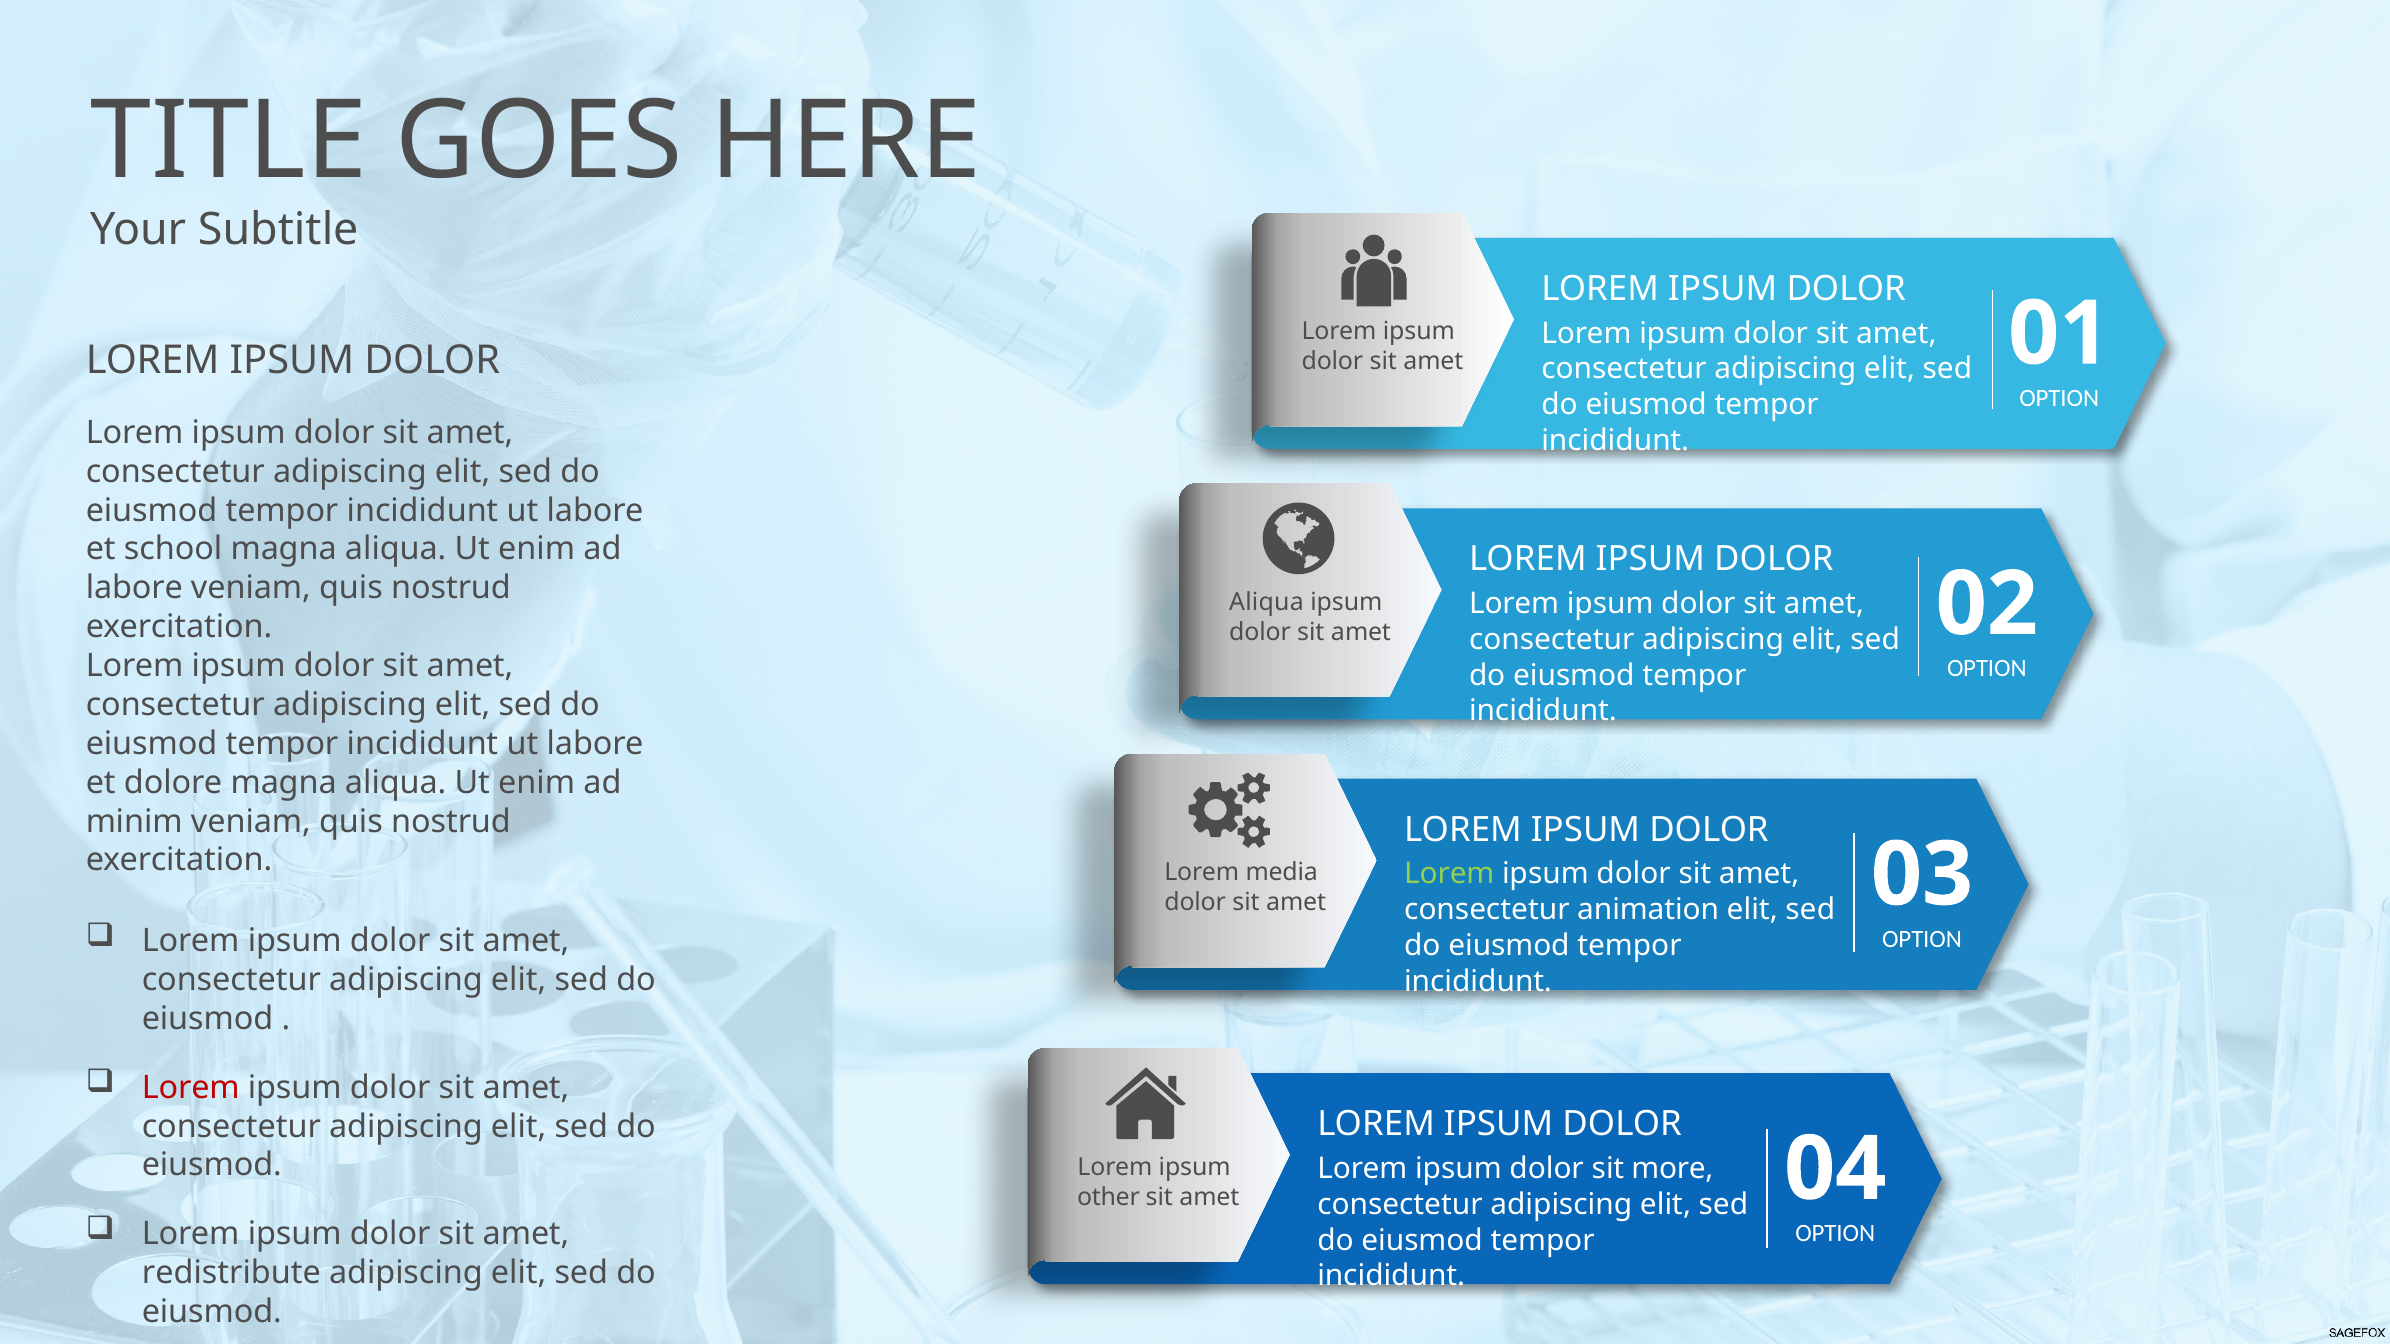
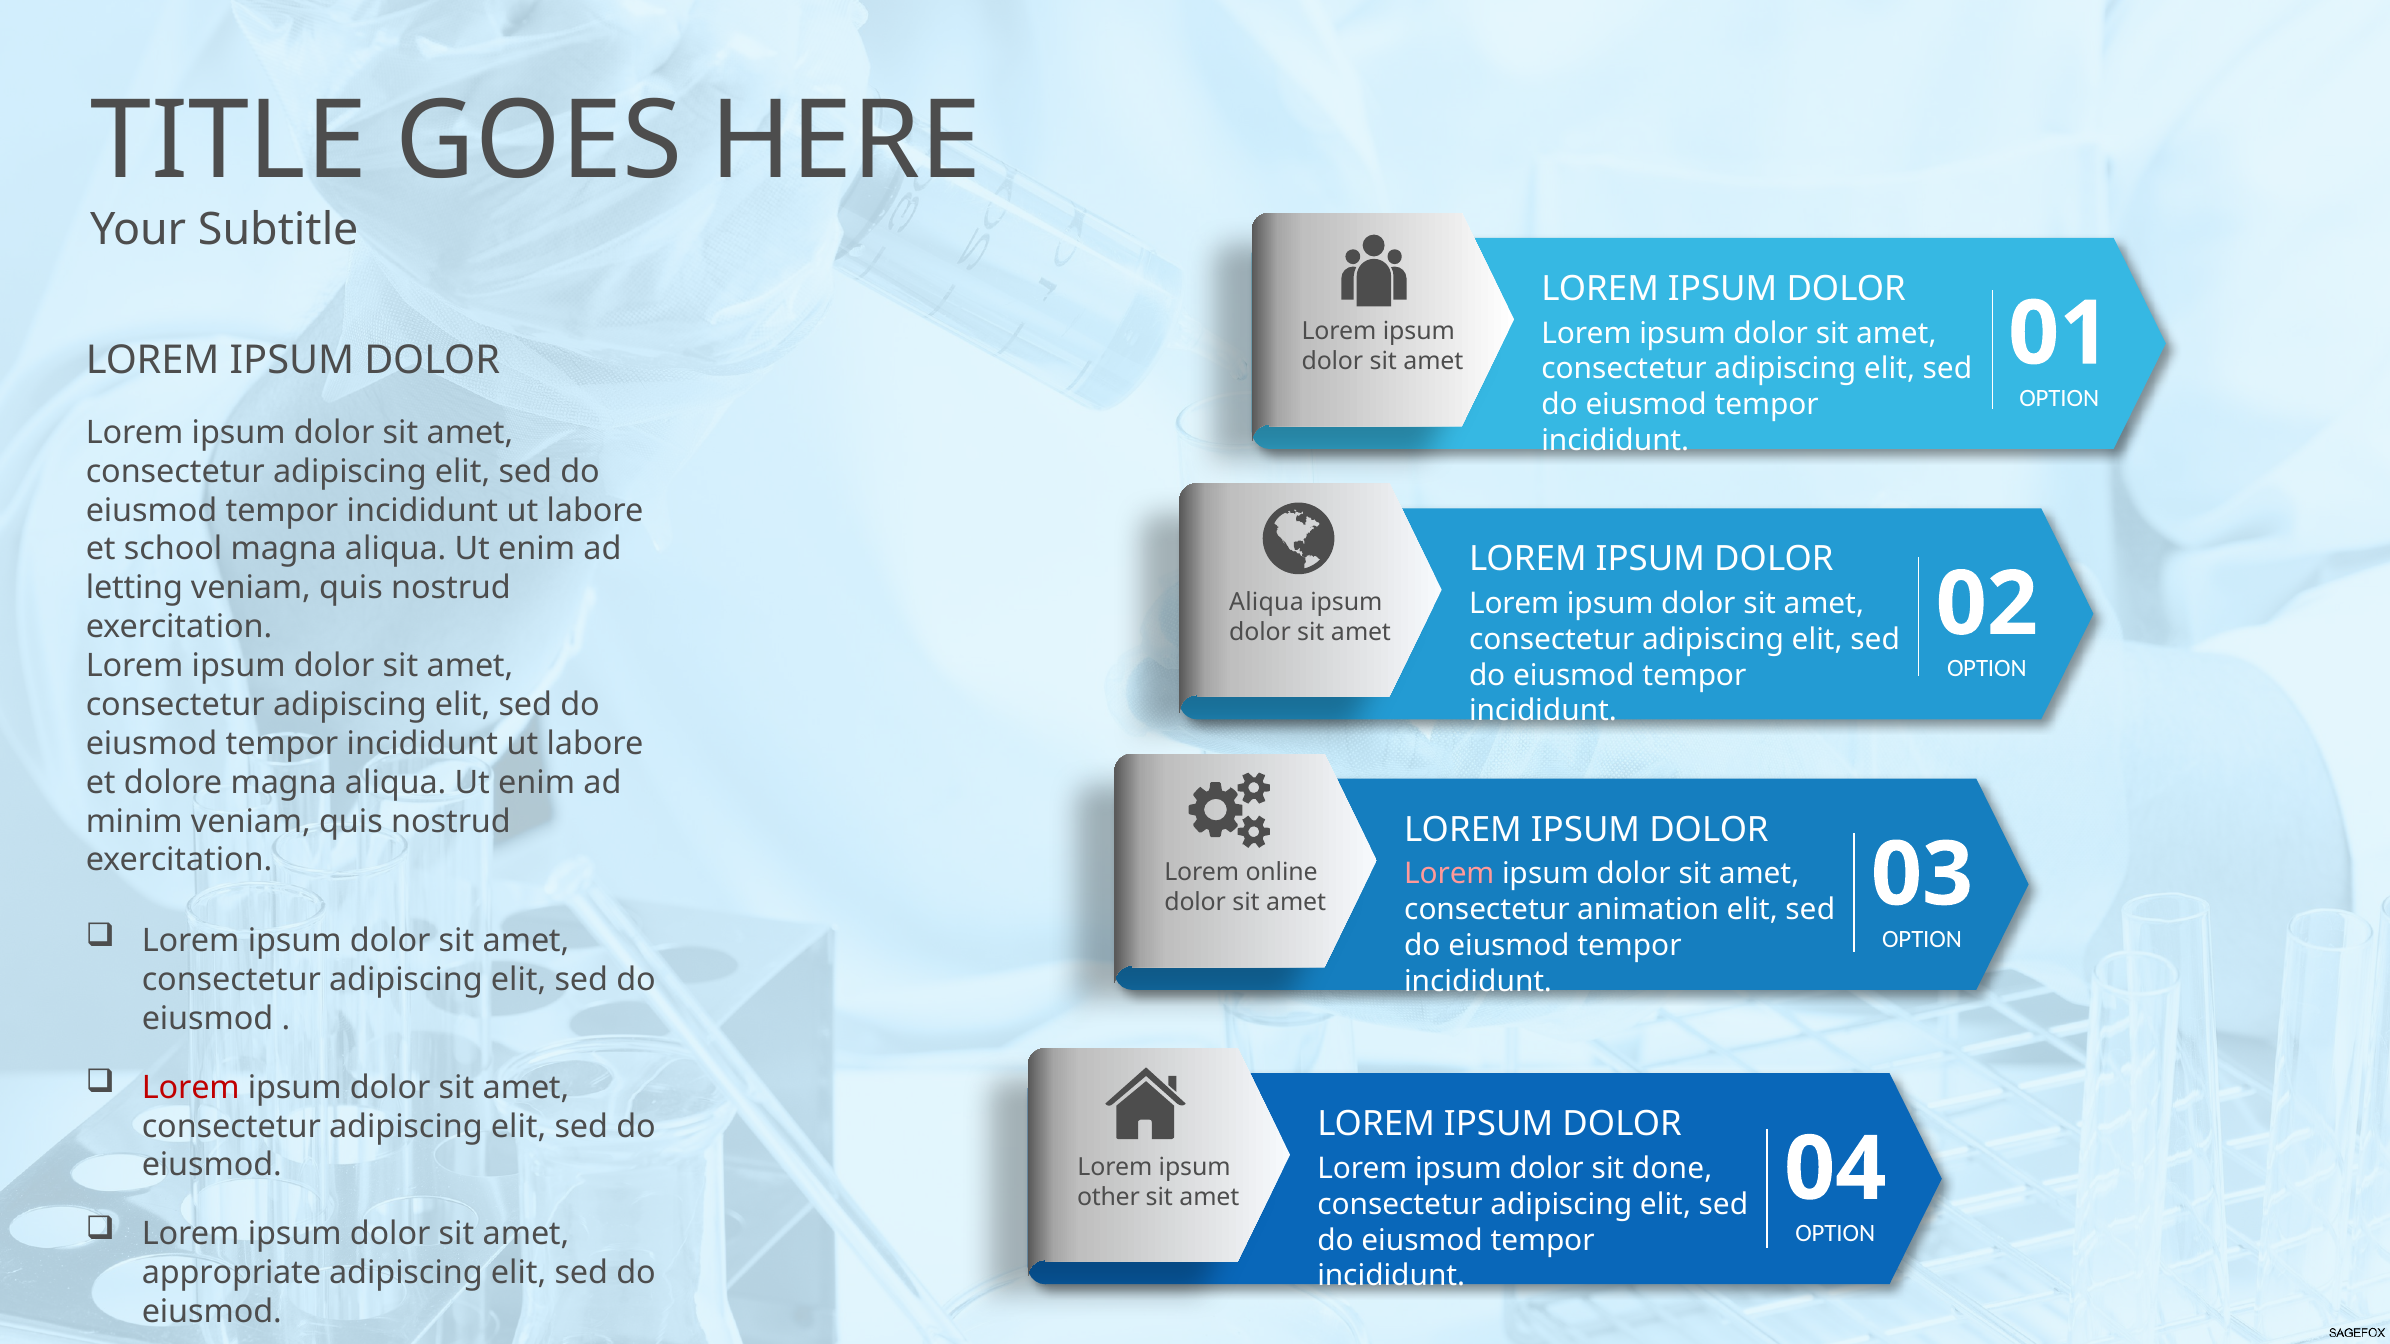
labore: labore -> letting (134, 588)
media: media -> online (1282, 873)
Lorem colour: light green -> pink (1449, 874)
more: more -> done (1672, 1169)
redistribute: redistribute -> appropriate (231, 1273)
